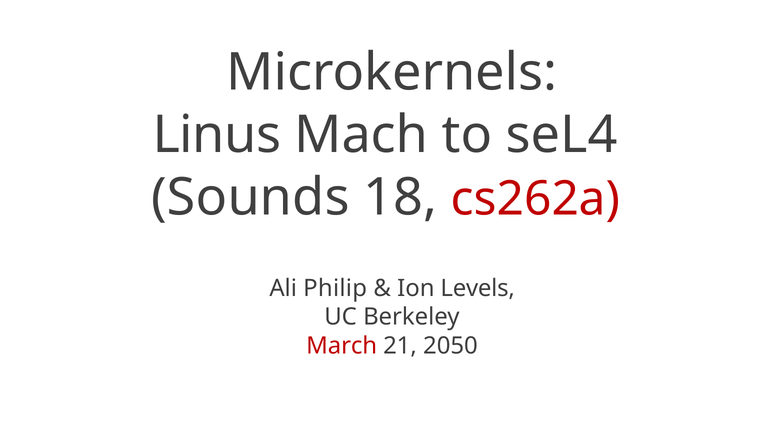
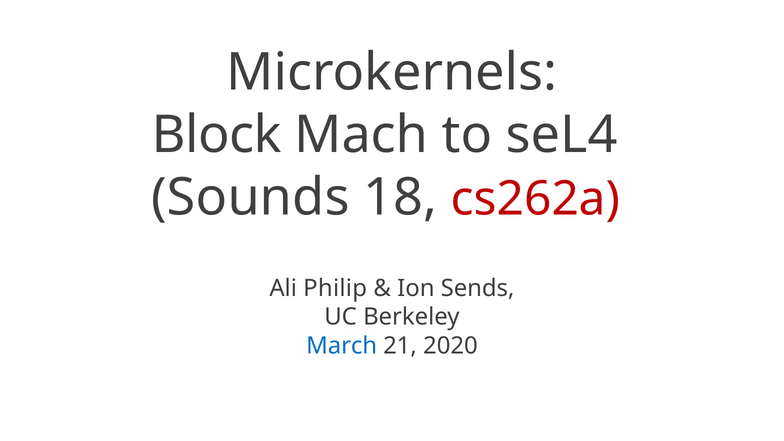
Linus: Linus -> Block (217, 135)
Levels: Levels -> Sends (478, 288)
March colour: red -> blue (342, 346)
2050: 2050 -> 2020 (450, 346)
